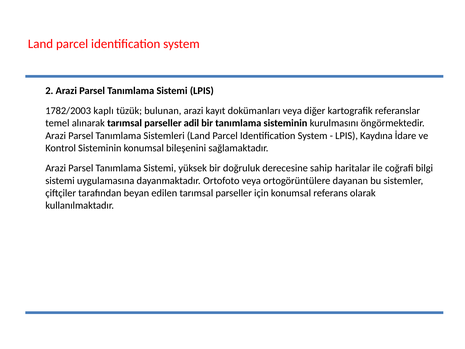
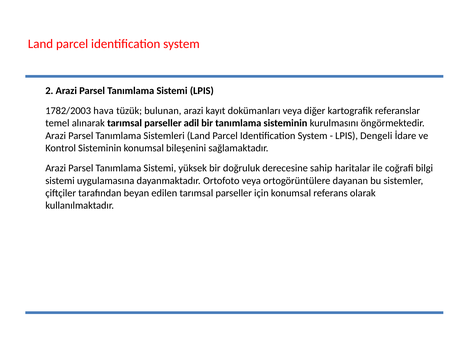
kaplı: kaplı -> hava (104, 111)
Kaydına: Kaydına -> Dengeli (376, 136)
